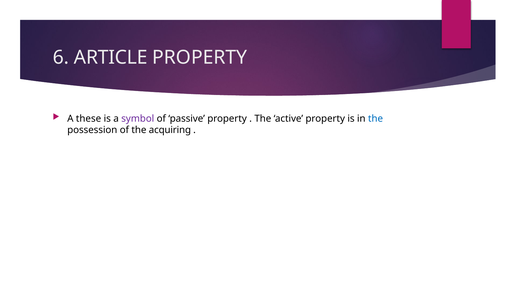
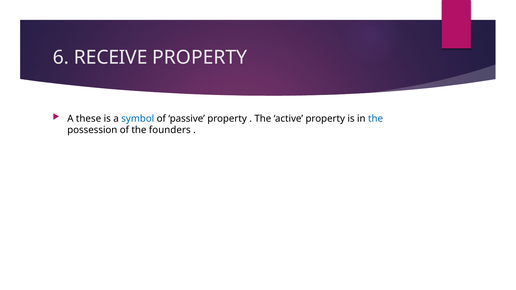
ARTICLE: ARTICLE -> RECEIVE (111, 58)
symbol colour: purple -> blue (138, 119)
acquiring: acquiring -> founders (170, 130)
